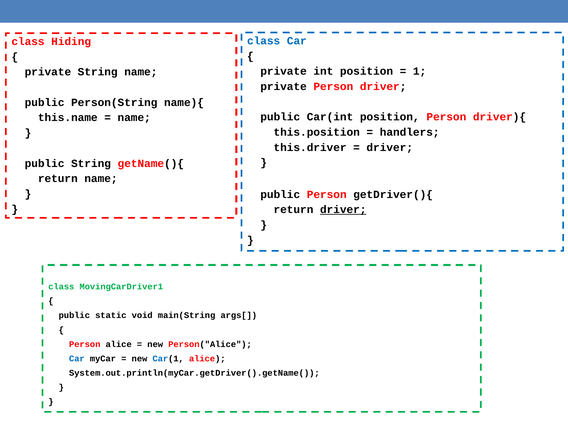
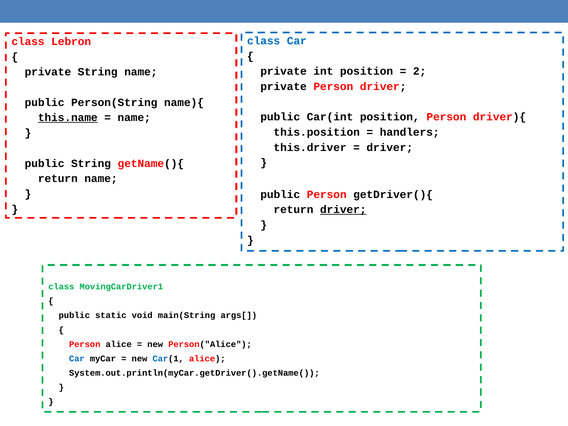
Hiding: Hiding -> Lebron (71, 42)
1: 1 -> 2 (420, 71)
this.name underline: none -> present (68, 118)
